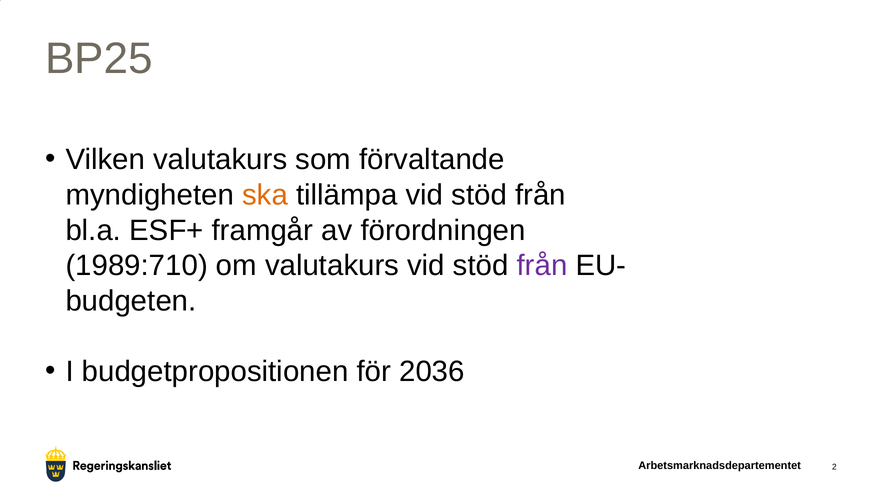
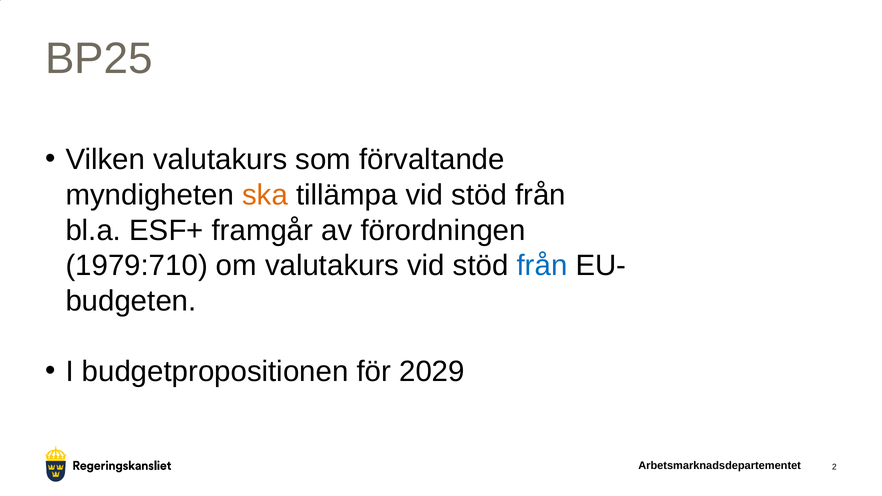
1989:710: 1989:710 -> 1979:710 (137, 266)
från colour: purple -> blue (542, 266)
2036: 2036 -> 2029 (432, 372)
